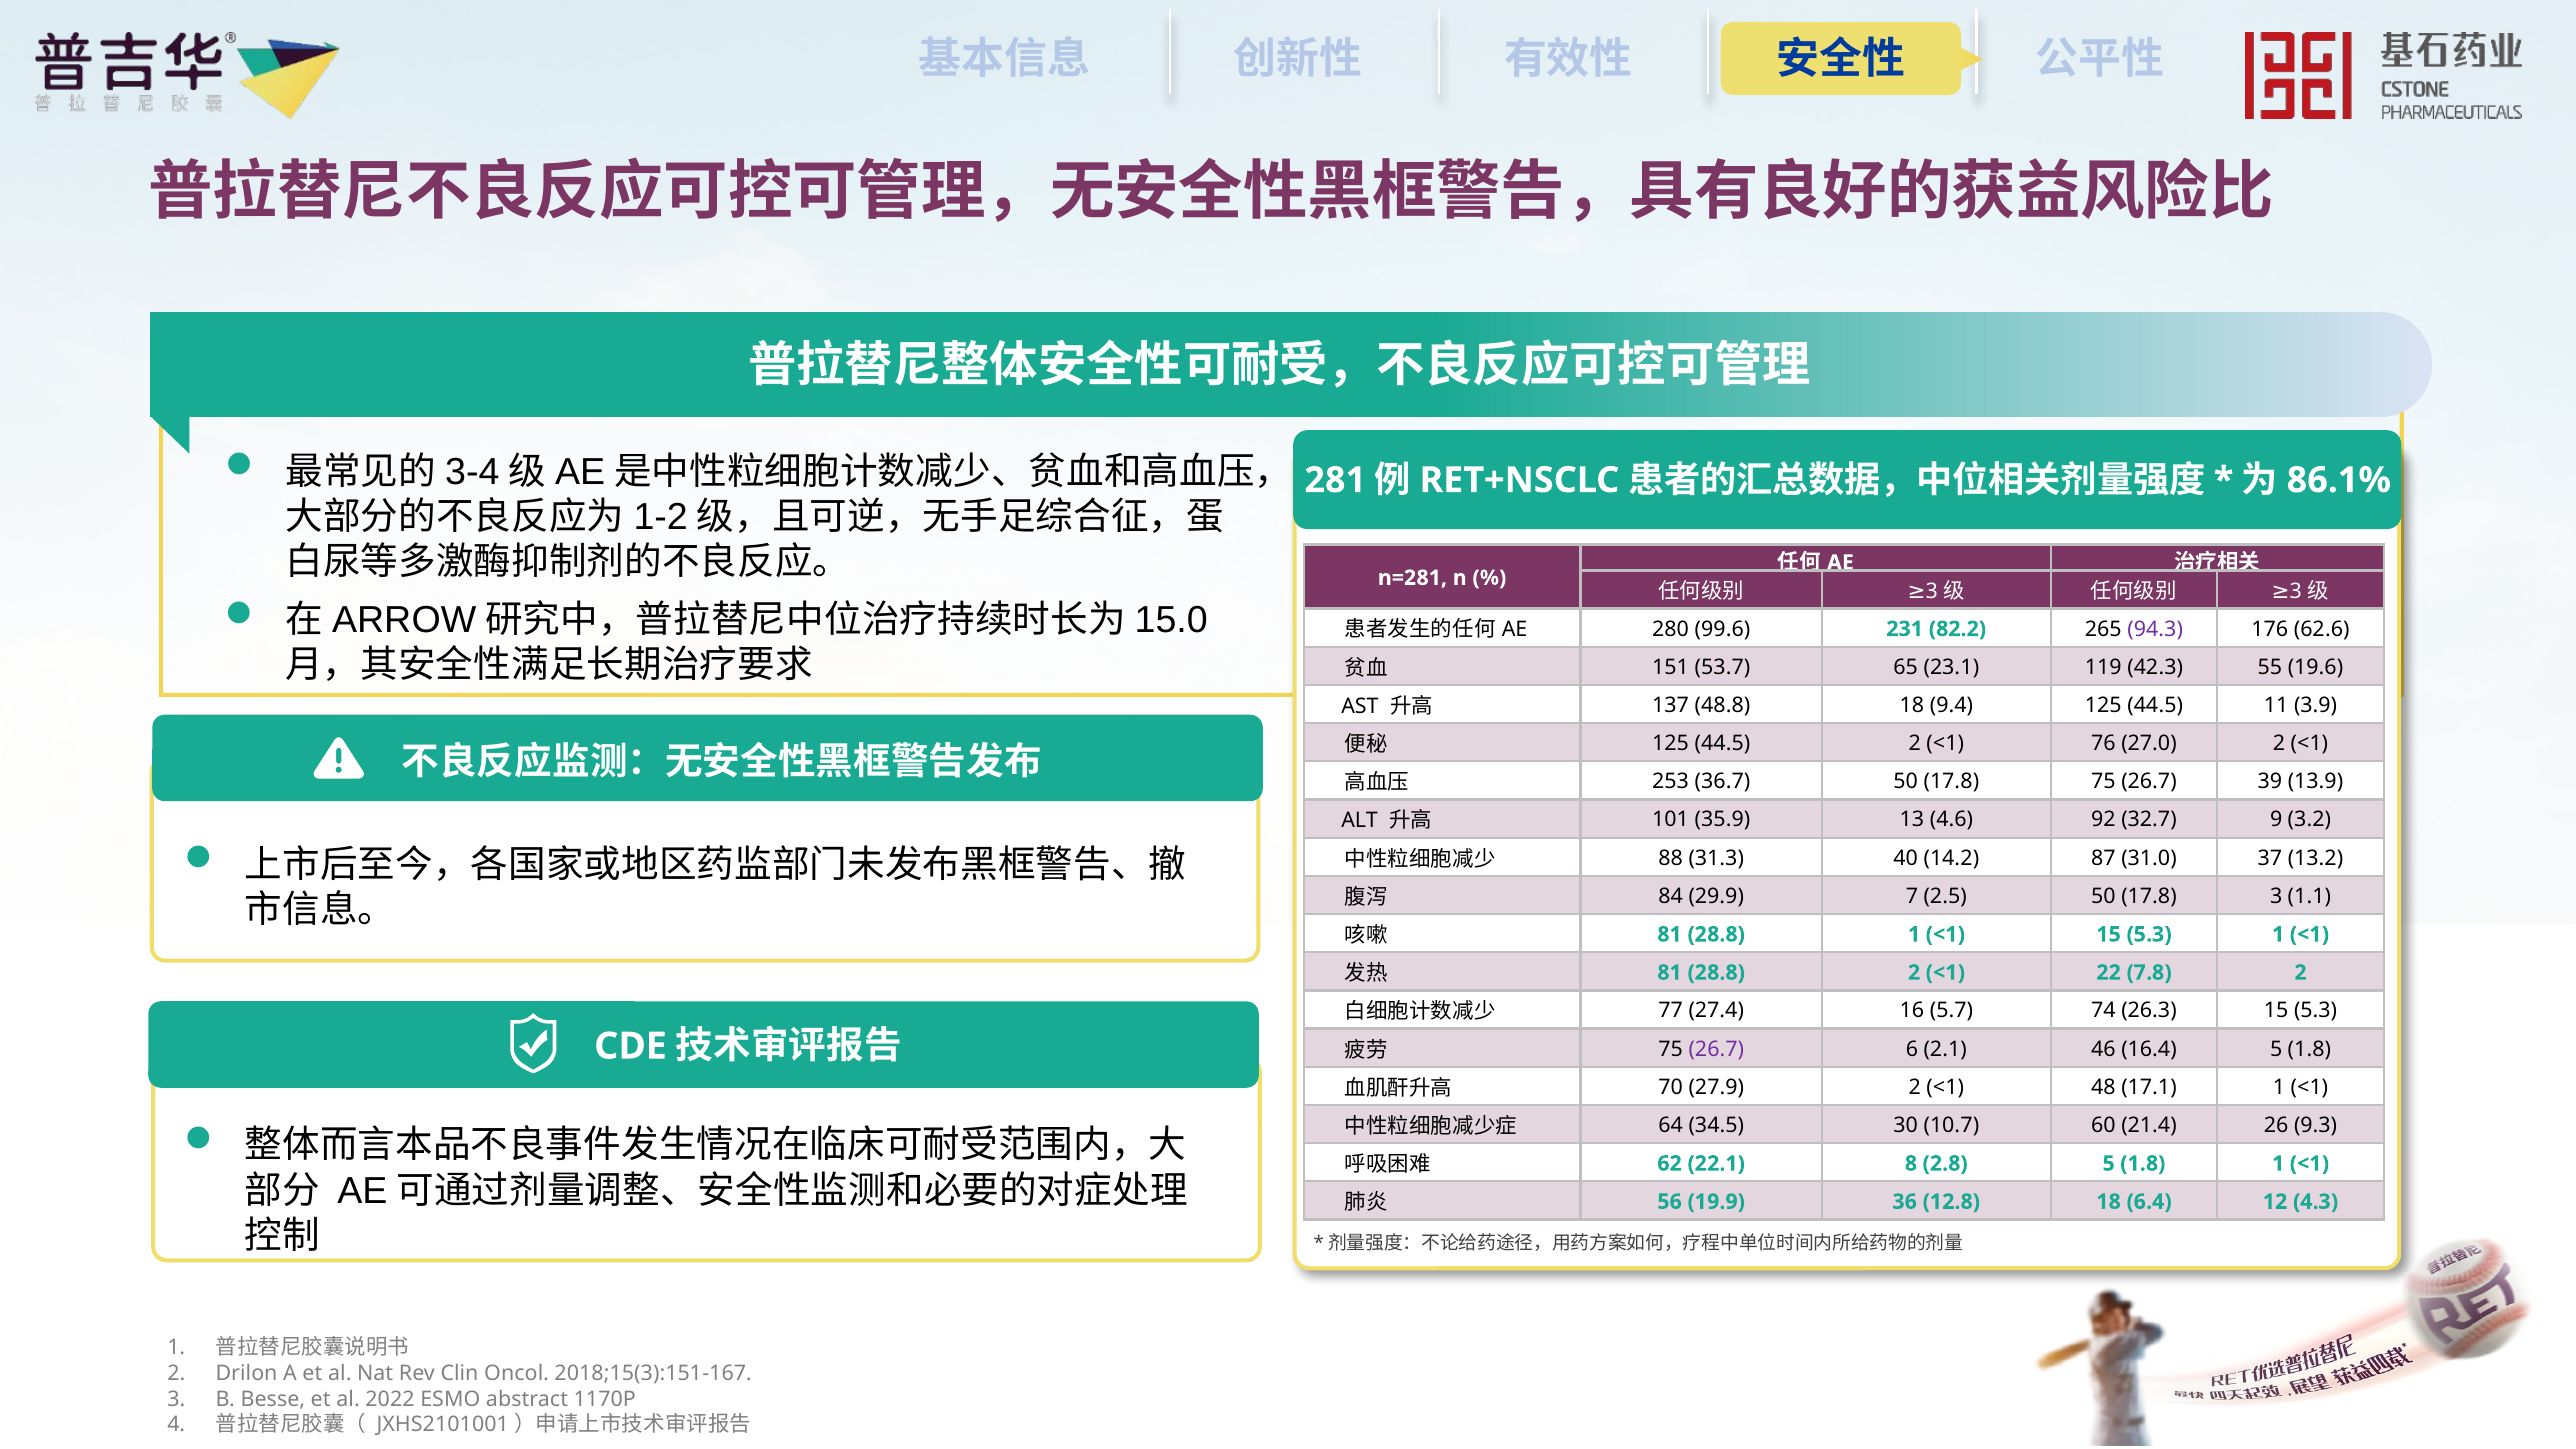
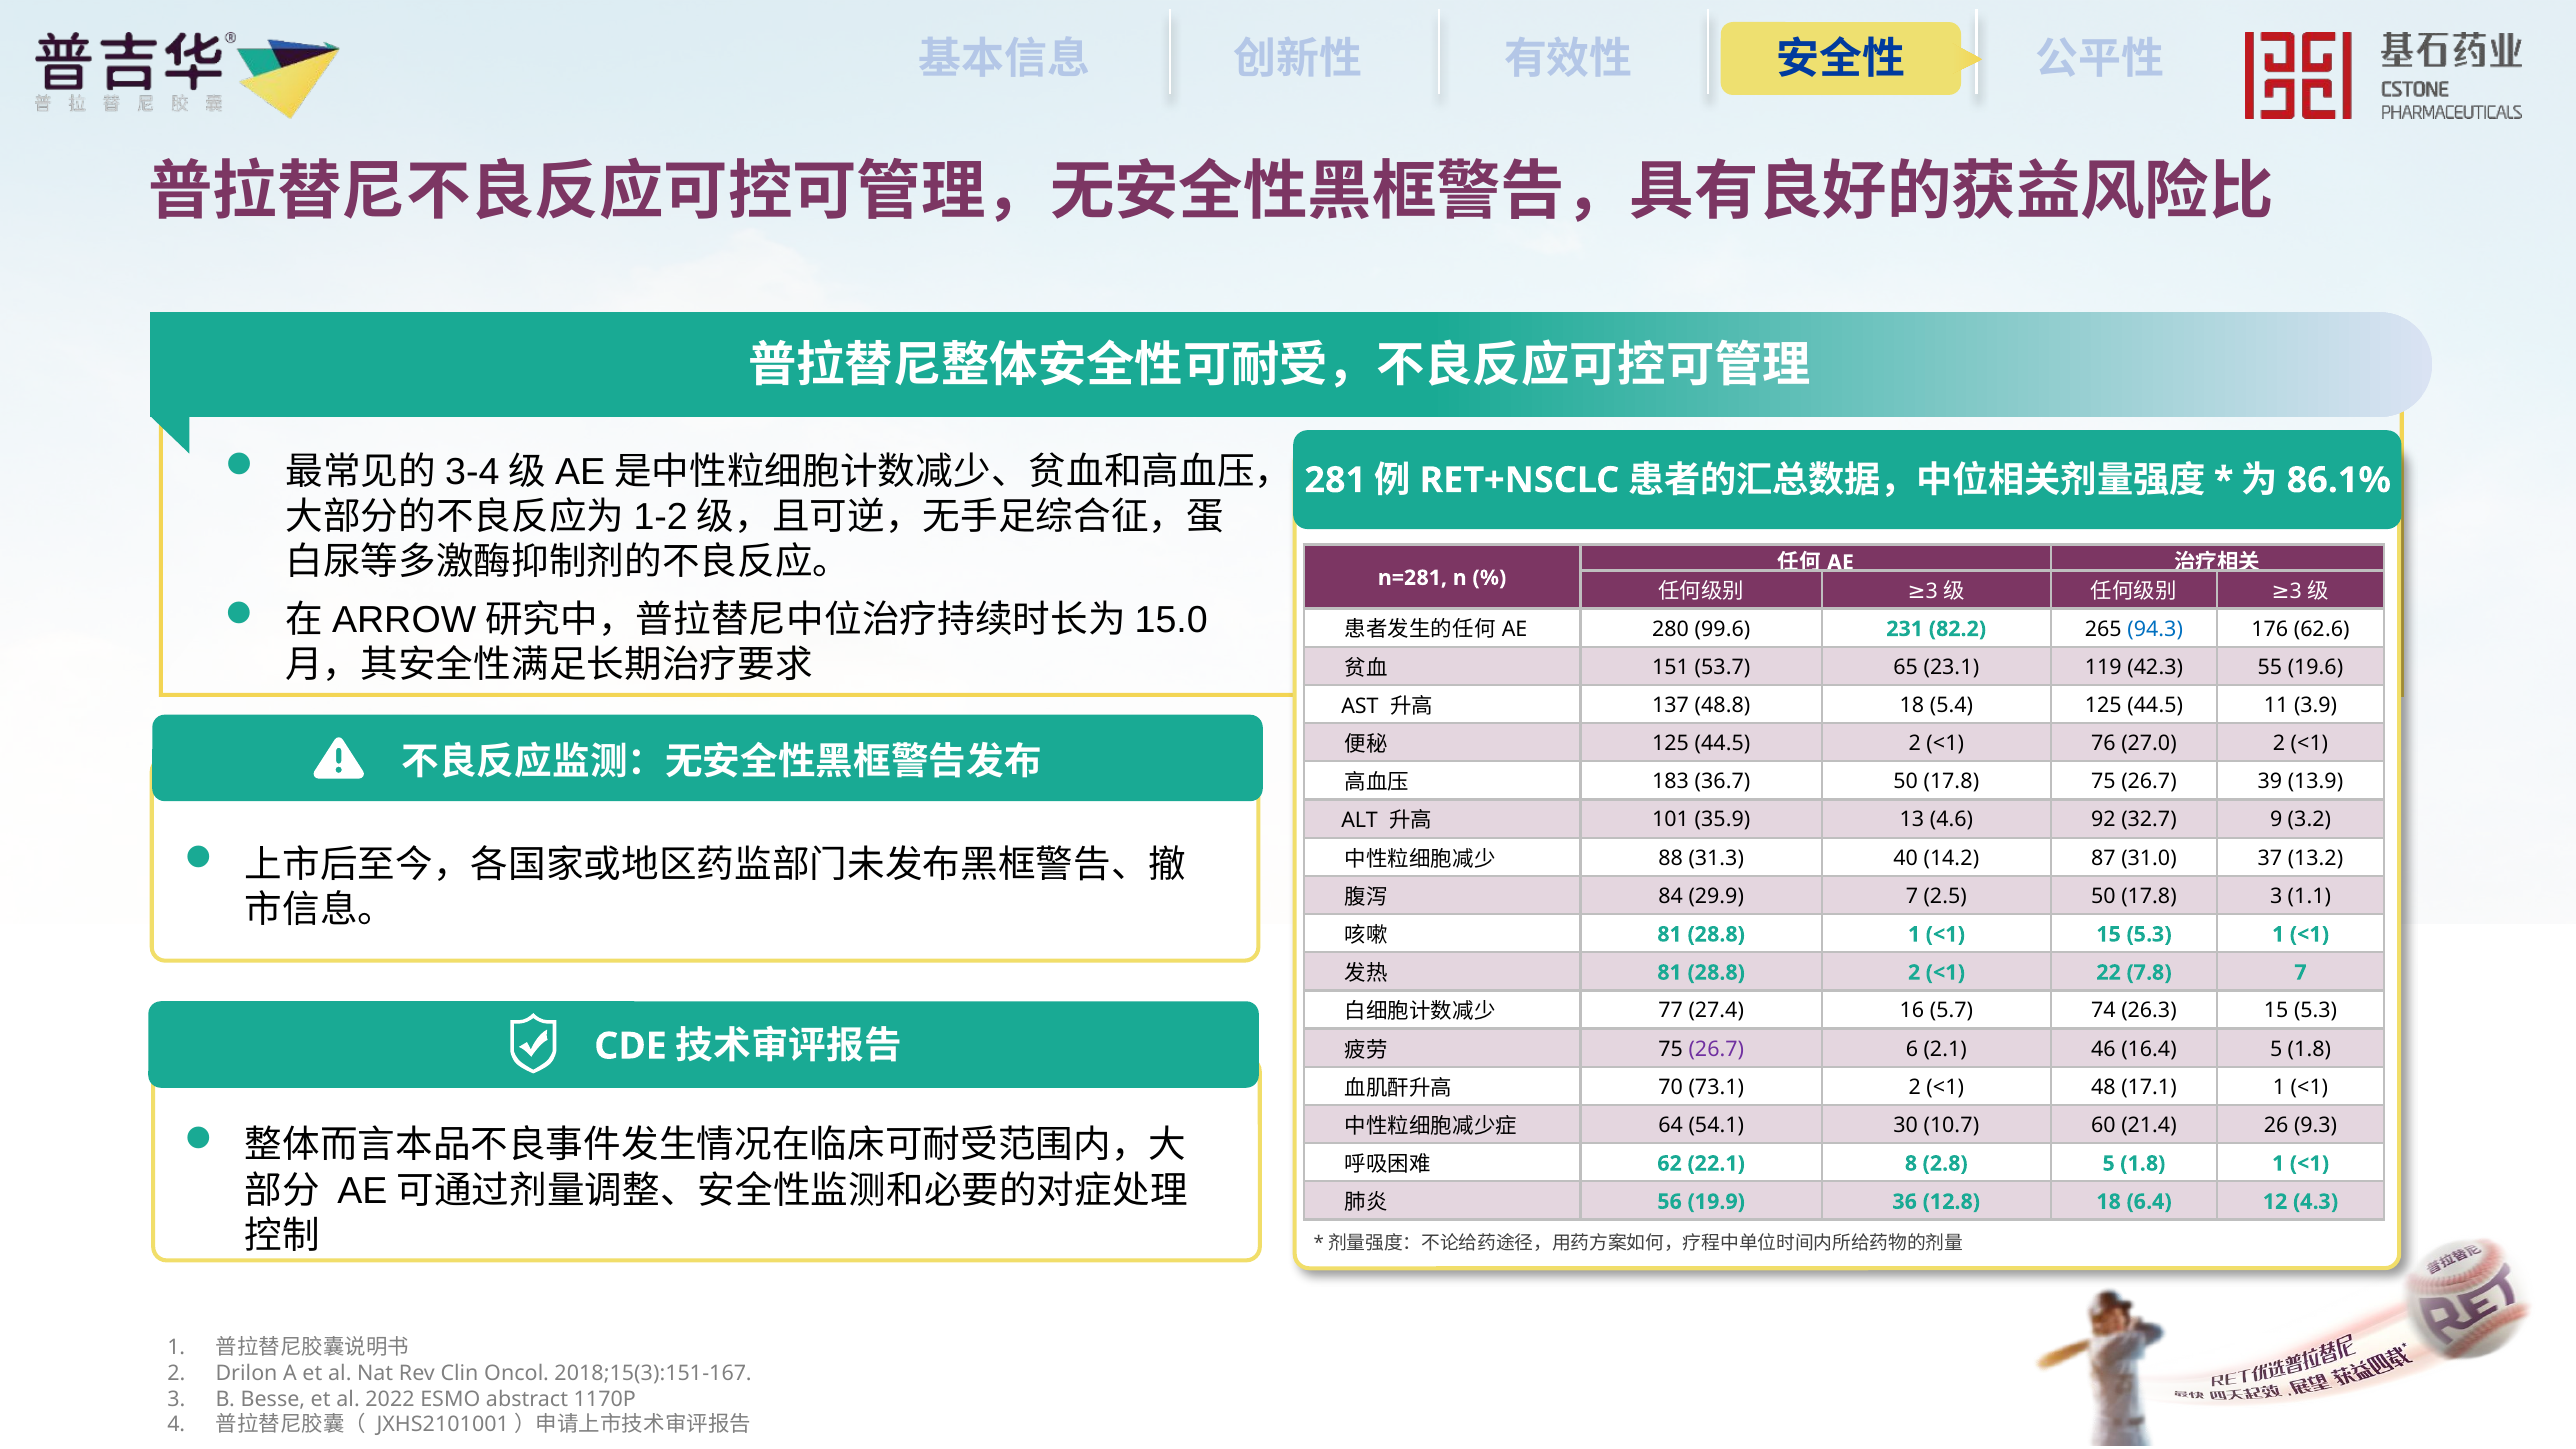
94.3 colour: purple -> blue (2155, 629)
9.4: 9.4 -> 5.4 (1951, 705)
253: 253 -> 183 (1671, 782)
7.8 2: 2 -> 7 (2301, 973)
27.9: 27.9 -> 73.1 (1716, 1087)
34.5: 34.5 -> 54.1 (1716, 1125)
